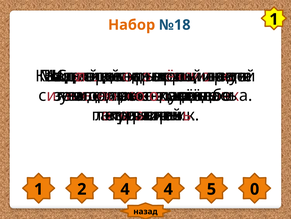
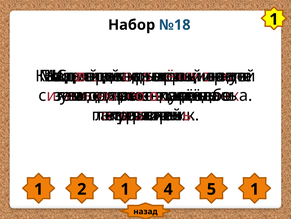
Набор colour: orange -> black (132, 25)
2 4: 4 -> 1 (125, 189)
5 0: 0 -> 1 (255, 189)
